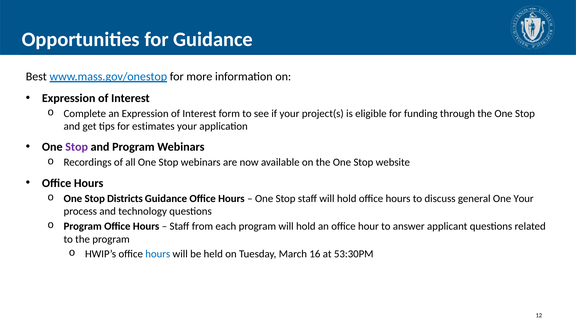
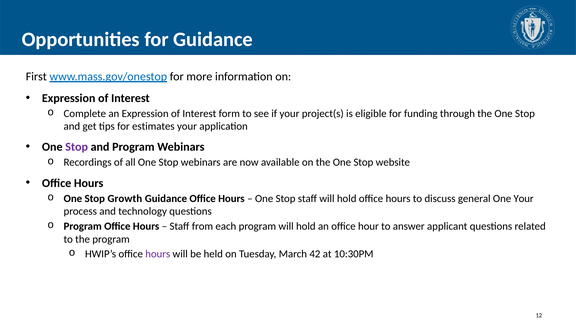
Best: Best -> First (36, 77)
Districts: Districts -> Growth (125, 198)
hours colour: blue -> purple (158, 254)
16: 16 -> 42 (315, 254)
53:30PM: 53:30PM -> 10:30PM (354, 254)
